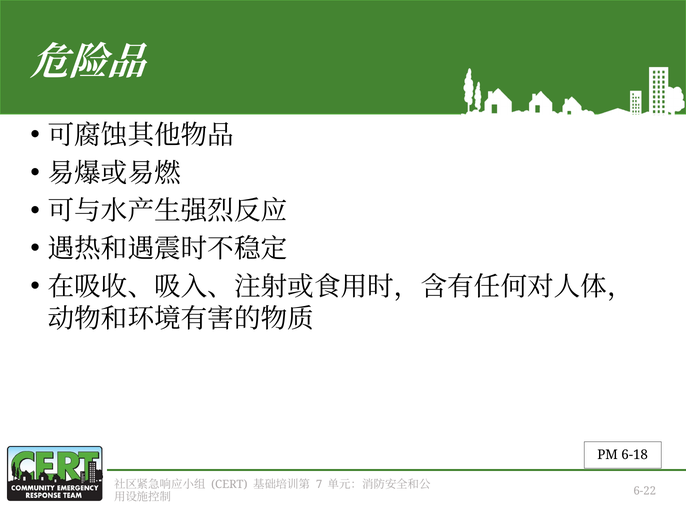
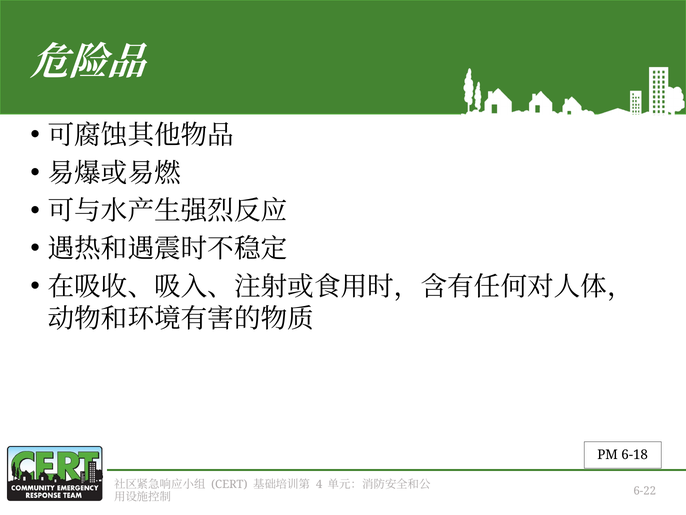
7: 7 -> 4 (319, 484)
